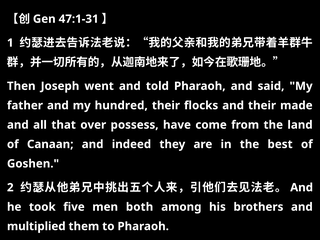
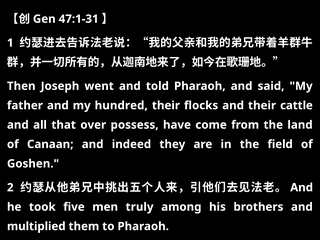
made: made -> cattle (296, 105)
best: best -> field (280, 144)
both: both -> truly (140, 207)
